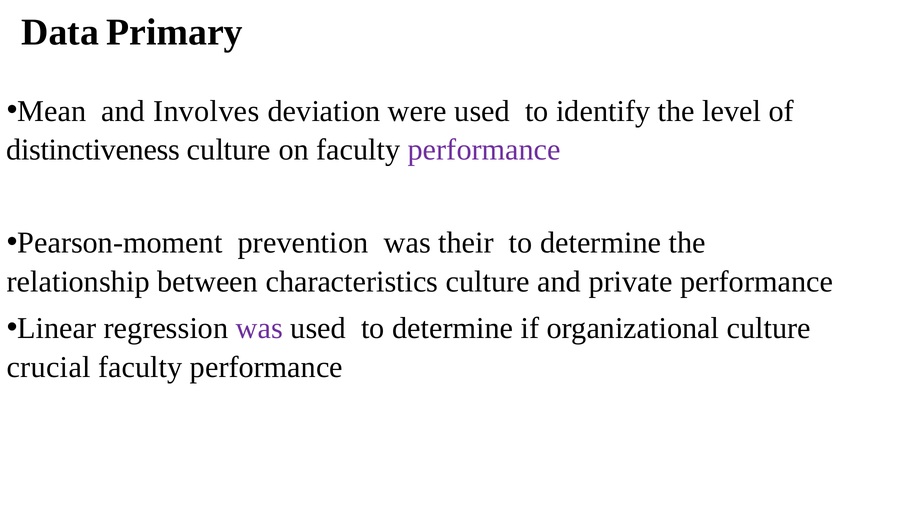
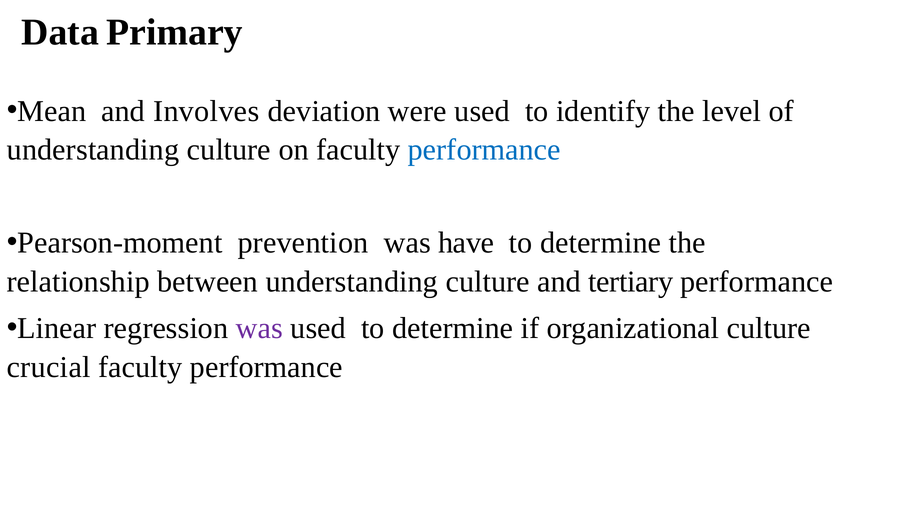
distinctiveness: distinctiveness -> understanding (93, 150)
performance colour: purple -> blue (484, 150)
their: their -> have (466, 243)
between characteristics: characteristics -> understanding (352, 282)
private: private -> tertiary (631, 282)
